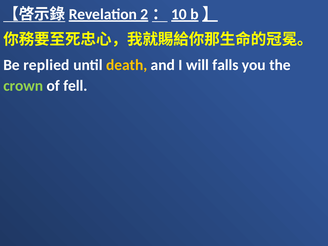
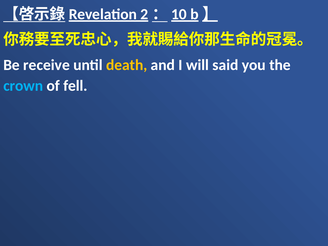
replied: replied -> receive (46, 65)
falls: falls -> said (225, 65)
crown colour: light green -> light blue (23, 86)
